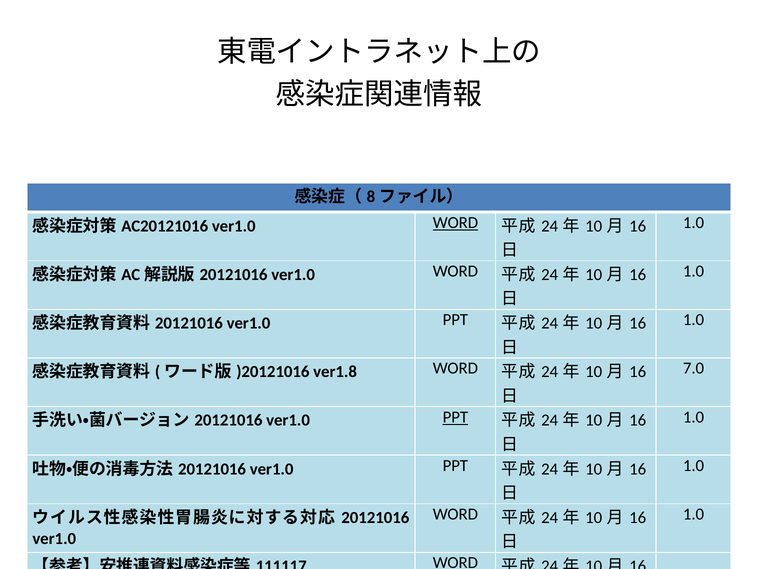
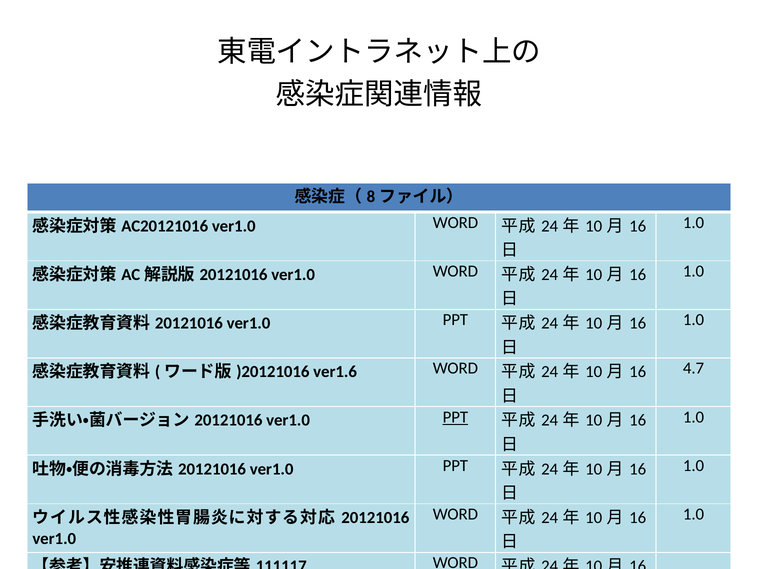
WORD underline: present -> none (455, 222)
7.0: 7.0 -> 4.7 (694, 368)
ver1.8: ver1.8 -> ver1.6 (335, 372)
